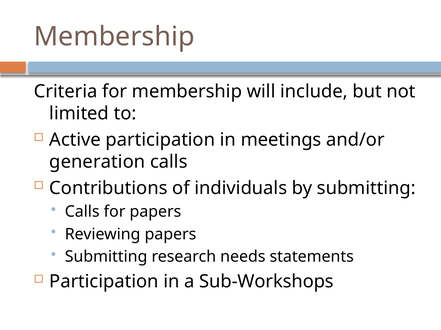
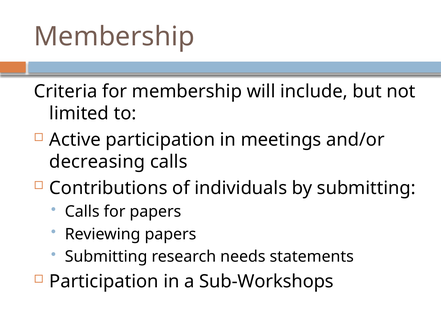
generation: generation -> decreasing (97, 162)
